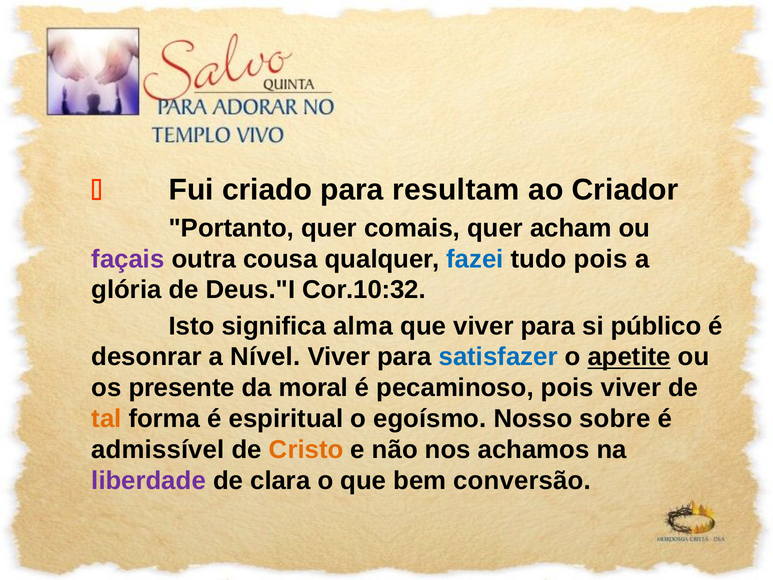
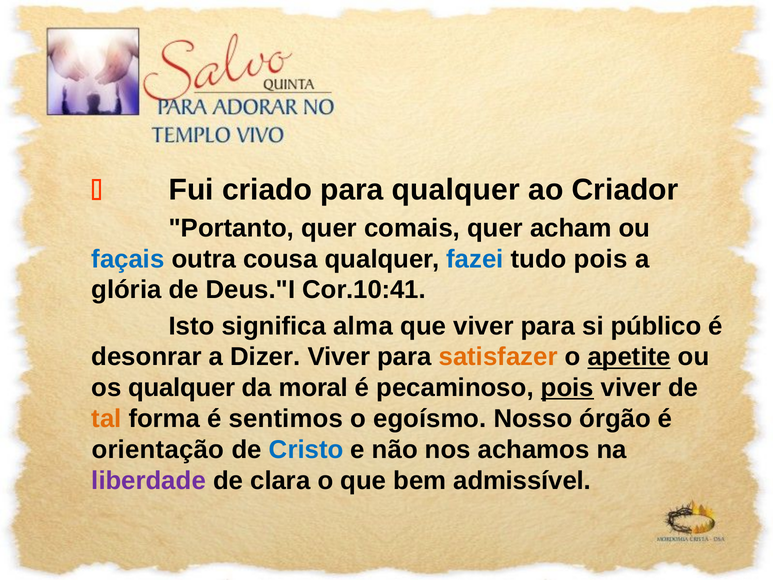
para resultam: resultam -> qualquer (456, 190)
façais colour: purple -> blue (128, 259)
Cor.10:32: Cor.10:32 -> Cor.10:41 (364, 290)
Nível: Nível -> Dizer (265, 357)
satisfazer colour: blue -> orange (498, 357)
os presente: presente -> qualquer (182, 388)
pois underline: none -> present (567, 388)
espiritual: espiritual -> sentimos (286, 419)
sobre: sobre -> órgão (615, 419)
admissível: admissível -> orientação (158, 450)
Cristo colour: orange -> blue (306, 450)
conversão: conversão -> admissível (522, 480)
